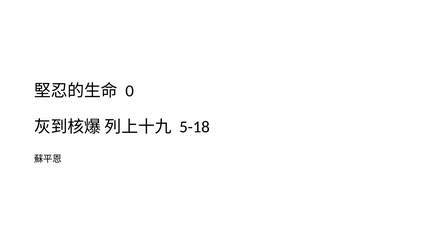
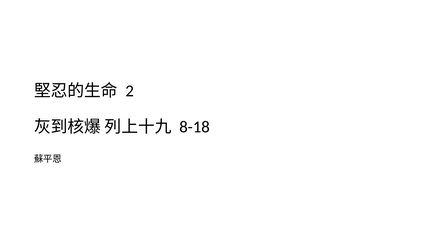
0: 0 -> 2 (130, 91)
5-18: 5-18 -> 8-18 (195, 127)
